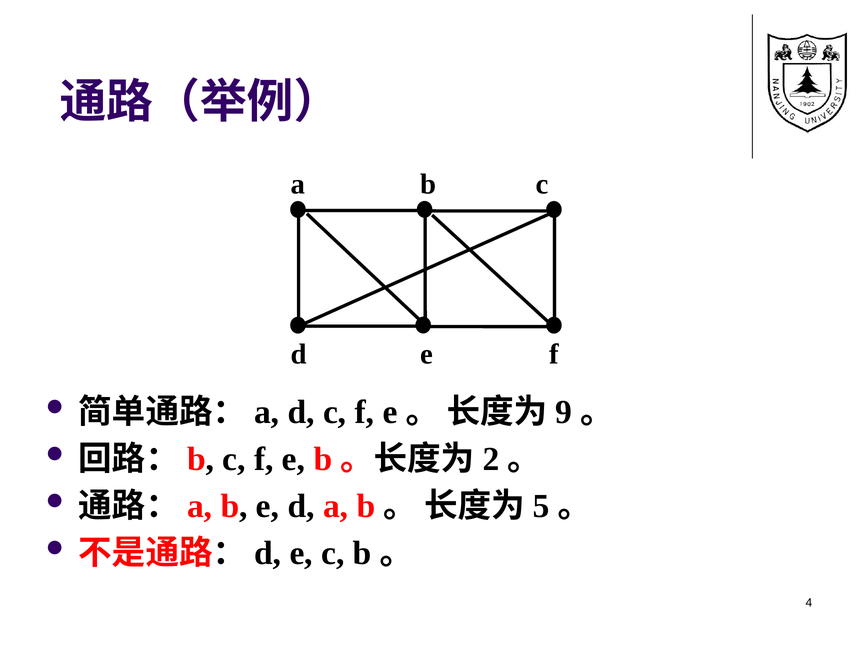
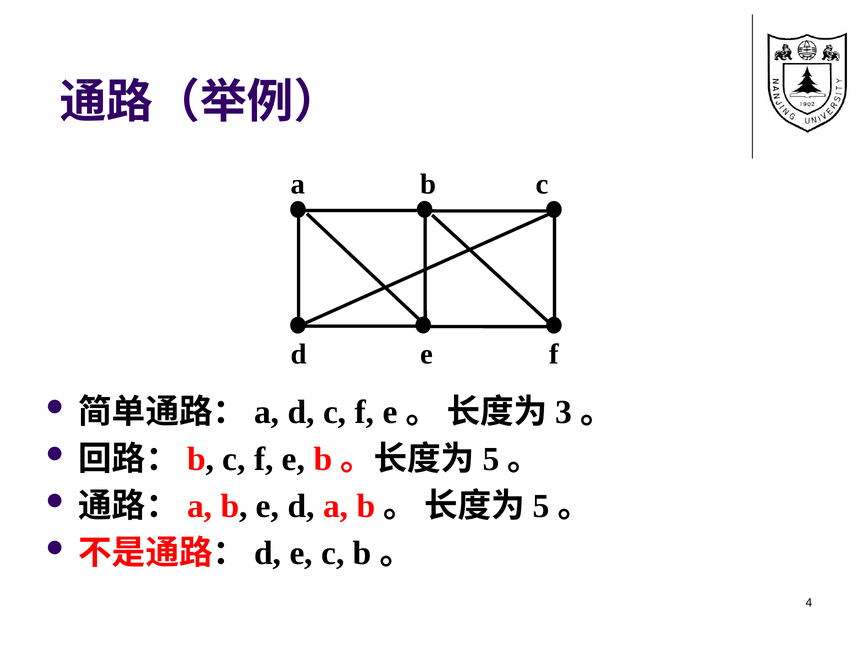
9: 9 -> 3 (564, 412)
2: 2 -> 5 (491, 459)
